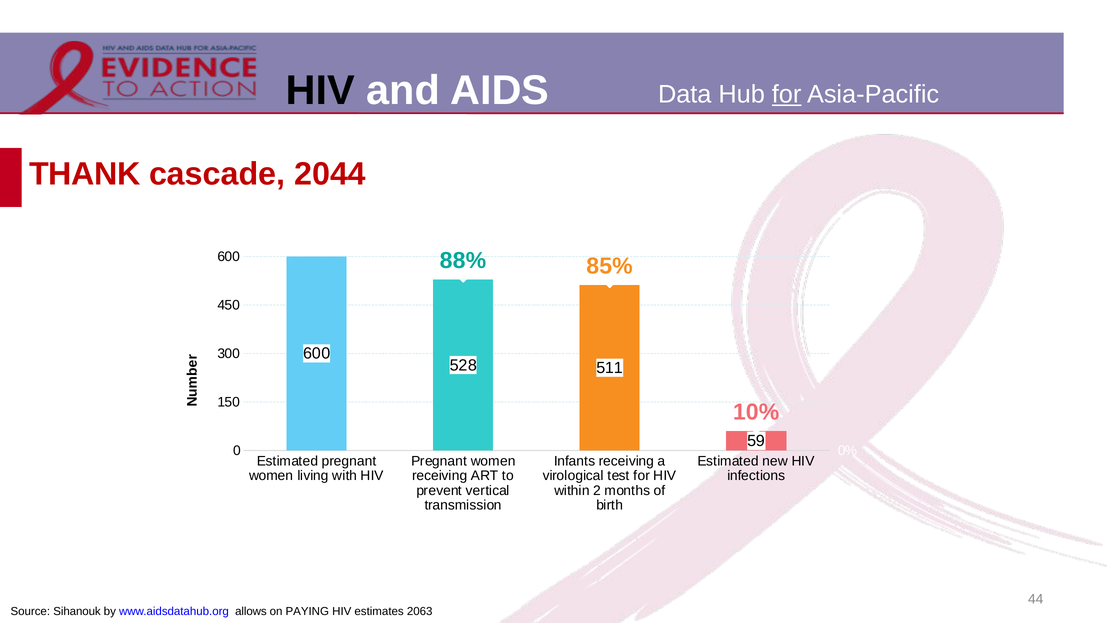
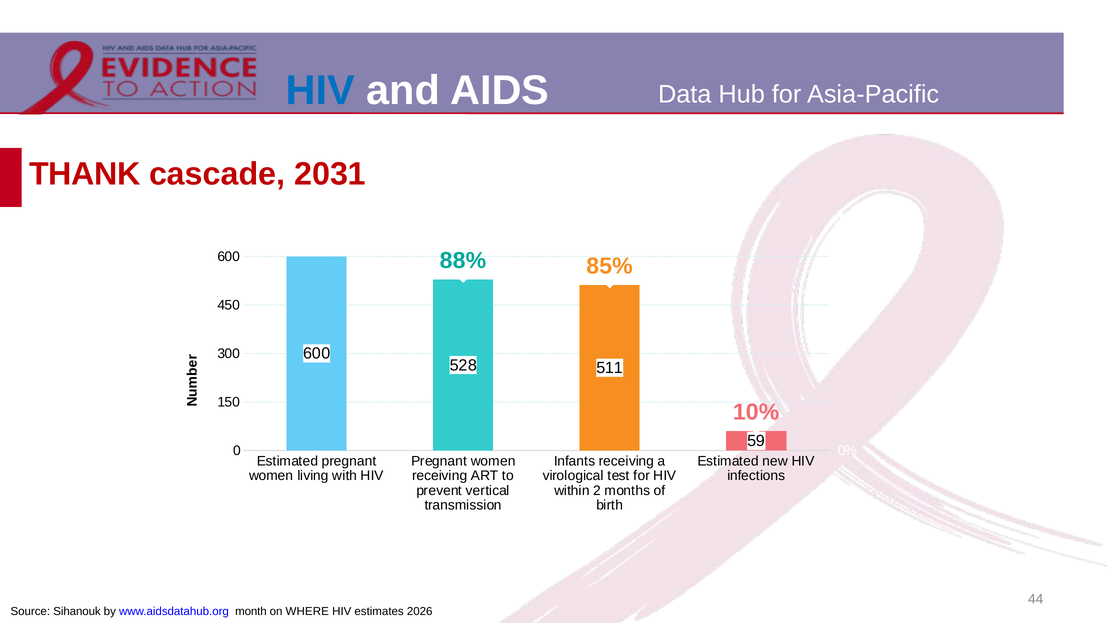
HIV colour: black -> blue (320, 91)
for underline: present -> none (787, 94)
2044: 2044 -> 2031 (330, 174)
allows: allows -> month (251, 611)
PAYING: PAYING -> WHERE (307, 611)
2063: 2063 -> 2026 (420, 611)
